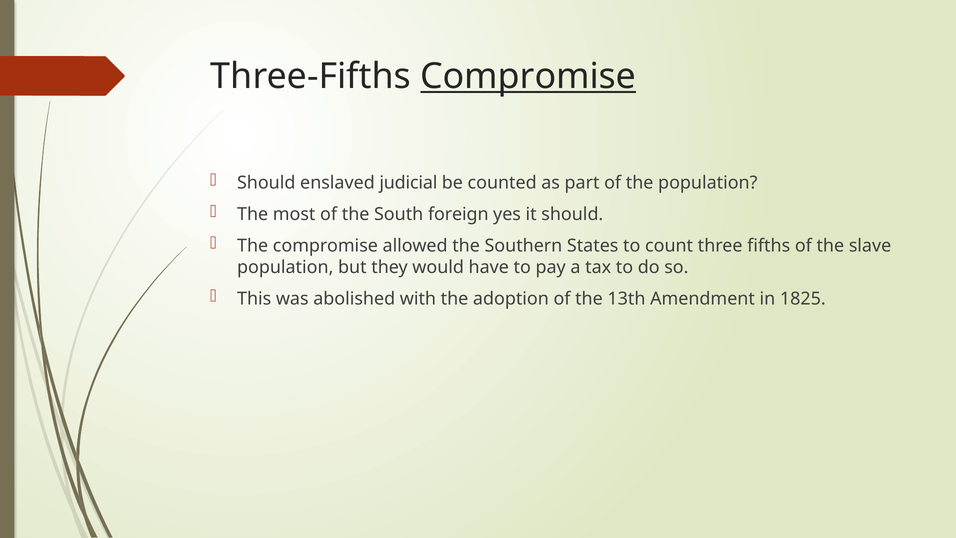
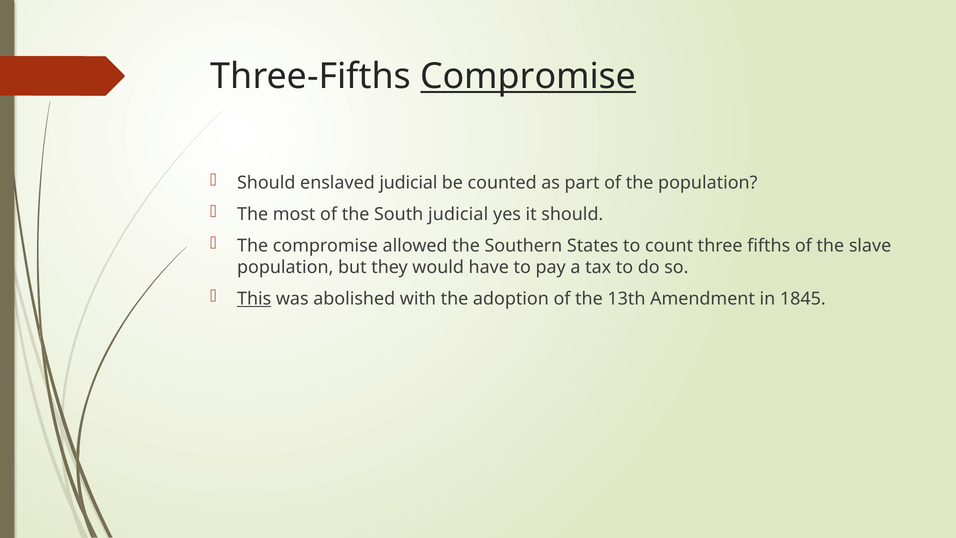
South foreign: foreign -> judicial (458, 214)
This underline: none -> present (254, 299)
1825: 1825 -> 1845 (803, 299)
